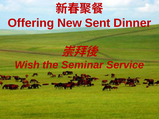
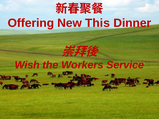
Sent: Sent -> This (97, 23)
Seminar: Seminar -> Workers (82, 65)
